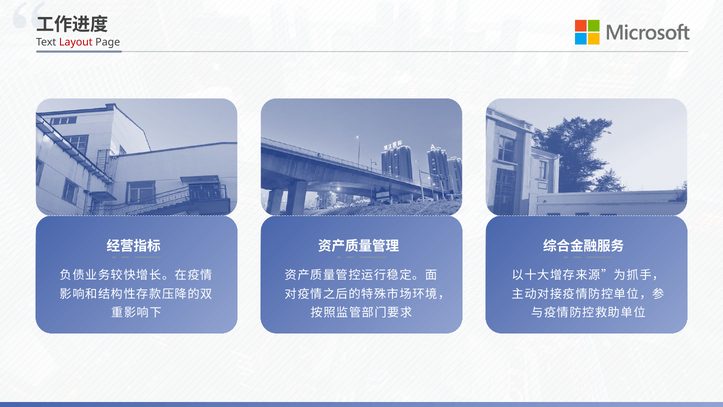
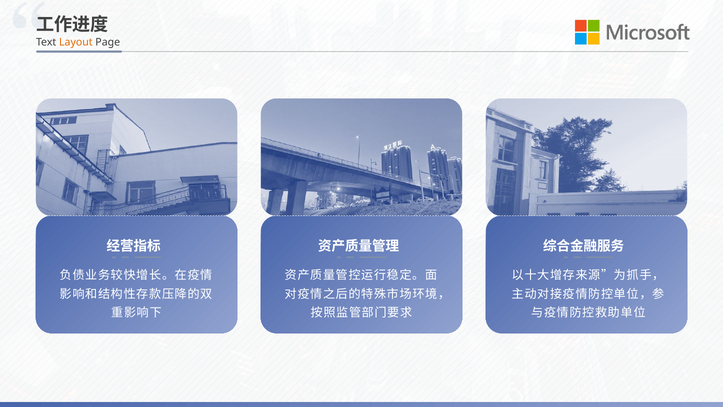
Layout colour: red -> orange (76, 42)
